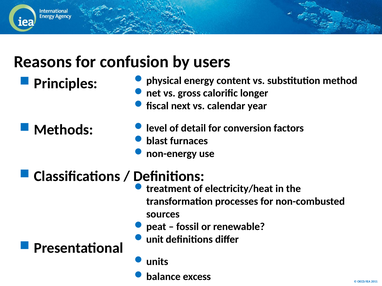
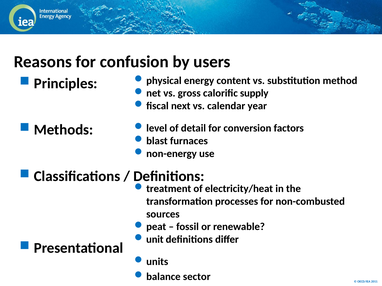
longer: longer -> supply (254, 93)
excess: excess -> sector (197, 277)
